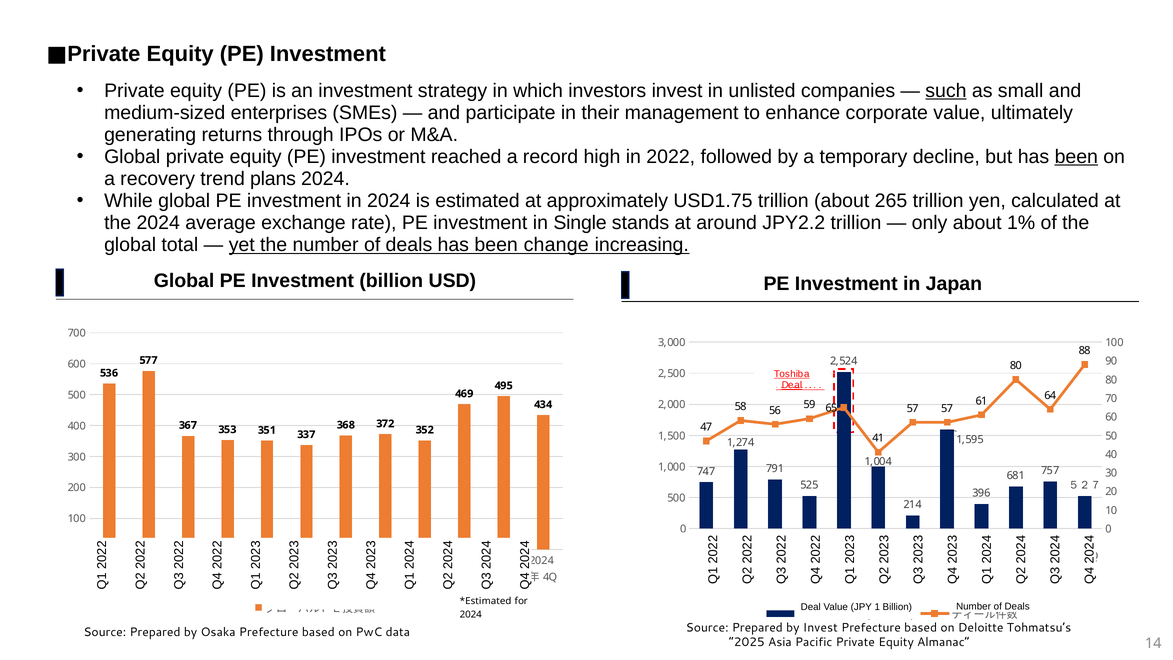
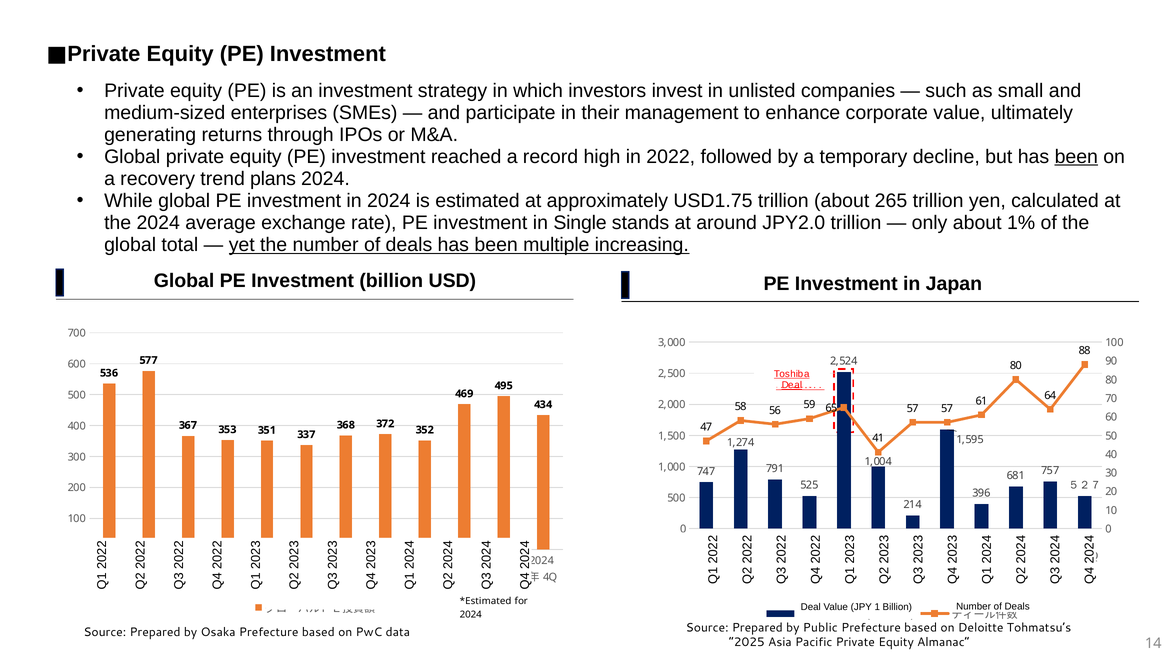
such underline: present -> none (946, 91)
JPY2.2: JPY2.2 -> JPY2.0 (794, 223)
change: change -> multiple (556, 245)
by Invest: Invest -> Public (820, 627)
